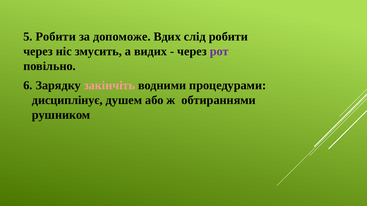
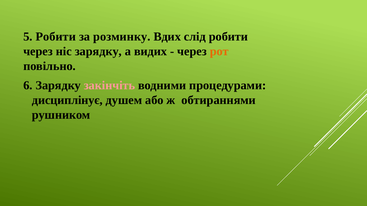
допоможе: допоможе -> розминку (122, 37)
ніс змусить: змусить -> зарядку (98, 51)
рот colour: purple -> orange (219, 51)
